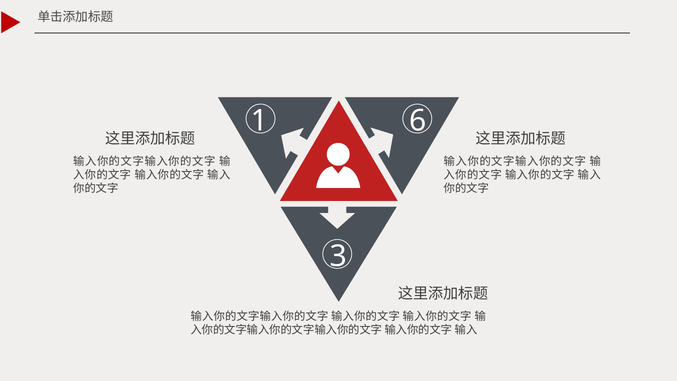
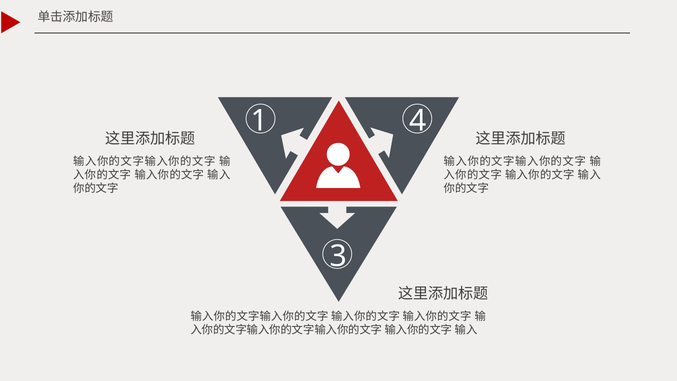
6: 6 -> 4 (418, 121)
